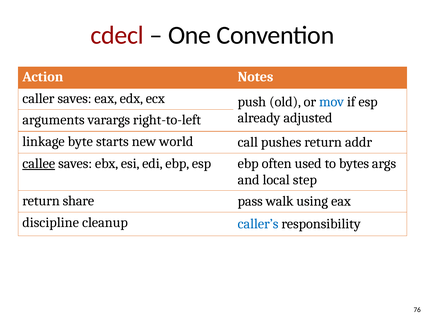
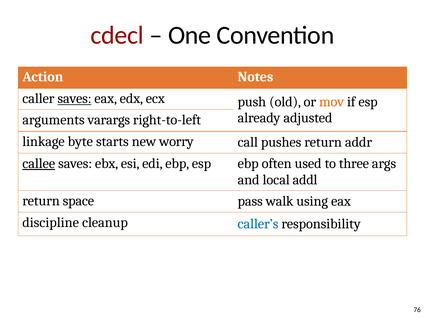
saves underline: none -> present (75, 99)
mov colour: blue -> orange (332, 102)
world: world -> worry (176, 142)
bytes: bytes -> three (354, 164)
step: step -> addl (305, 180)
share: share -> space (78, 201)
